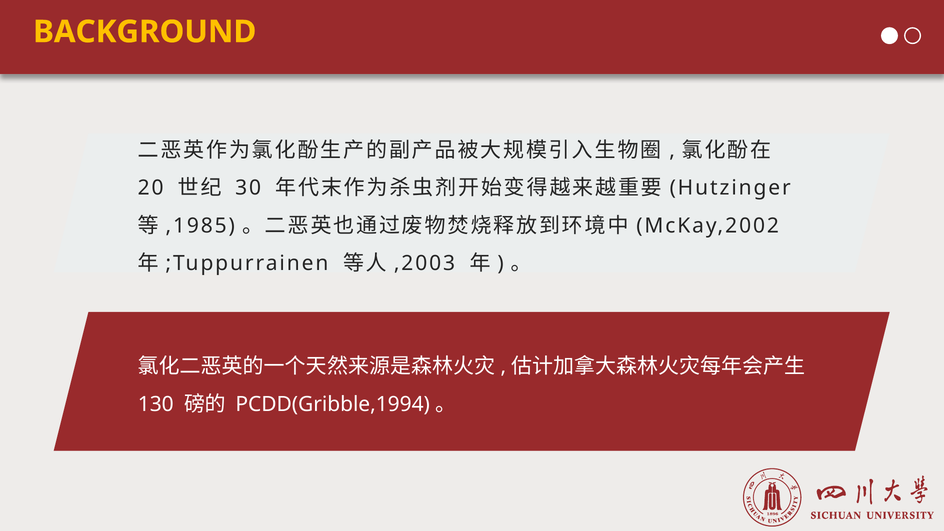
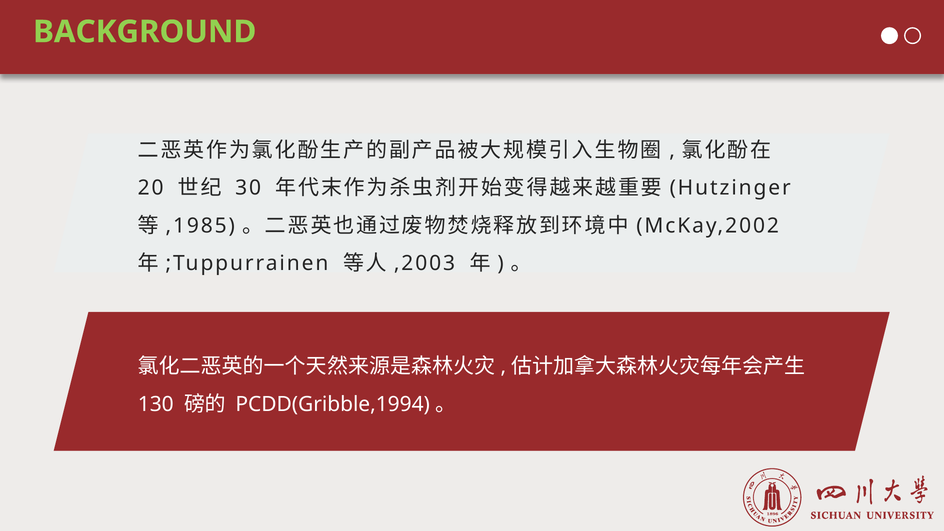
BACKGROUND colour: yellow -> light green (145, 32)
